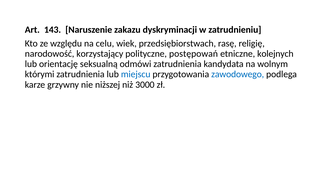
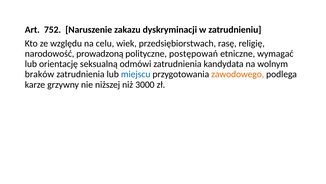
143: 143 -> 752 (53, 30)
korzystający: korzystający -> prowadzoną (100, 54)
kolejnych: kolejnych -> wymagać (275, 54)
którymi: którymi -> braków (40, 74)
zawodowego colour: blue -> orange (238, 74)
